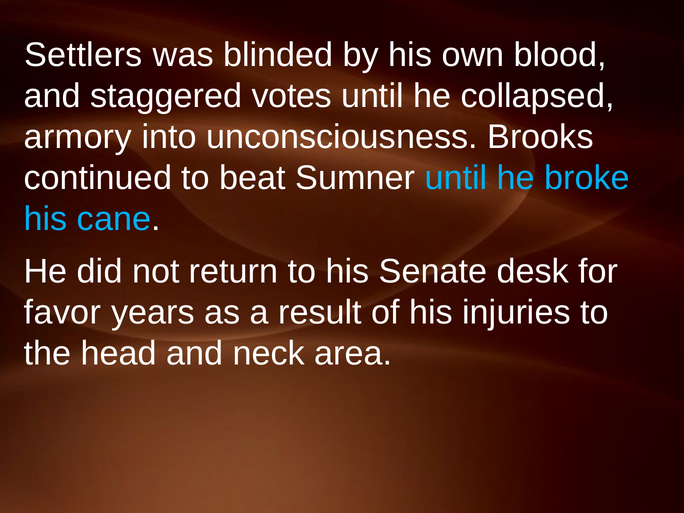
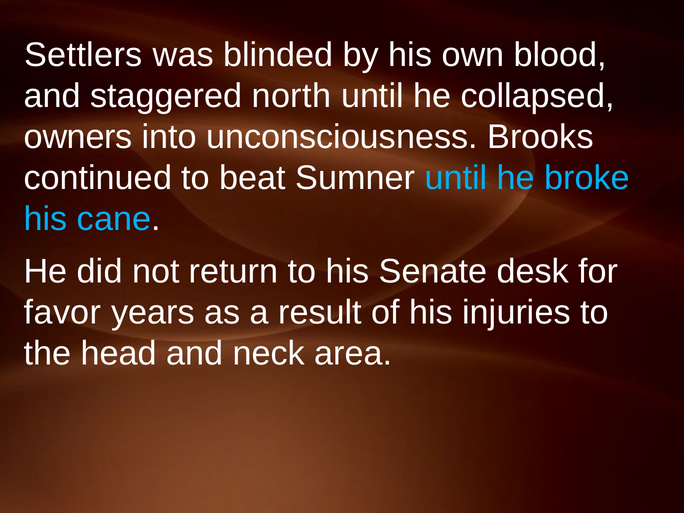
votes: votes -> north (291, 96)
armory: armory -> owners (78, 137)
